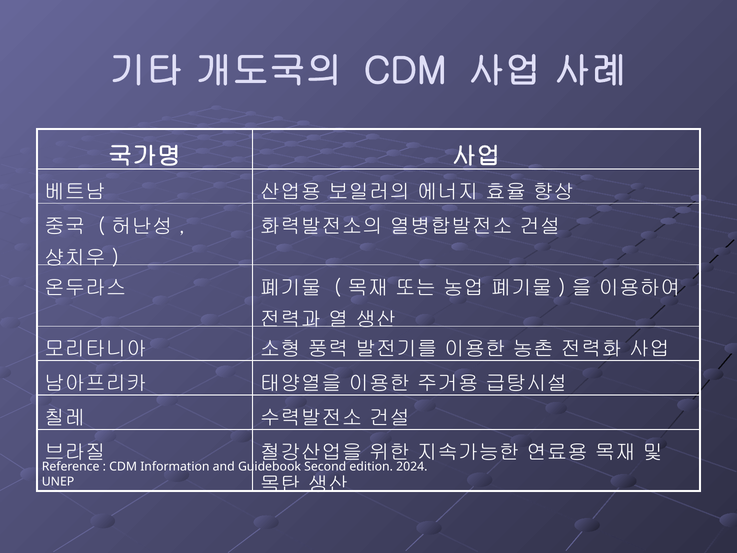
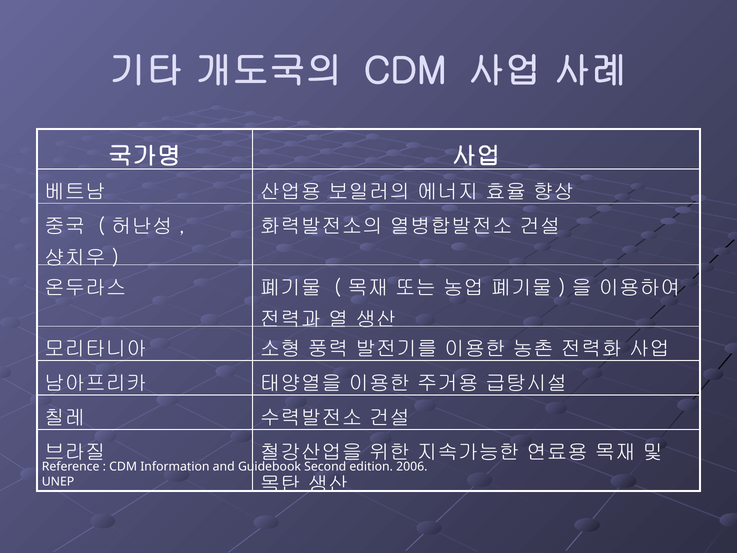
2024: 2024 -> 2006 (412, 467)
